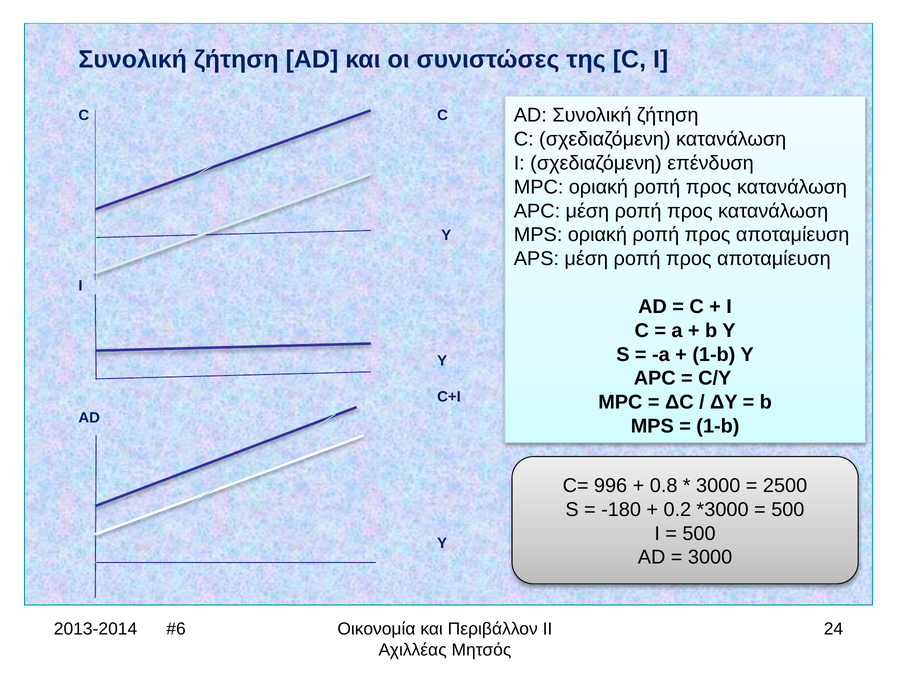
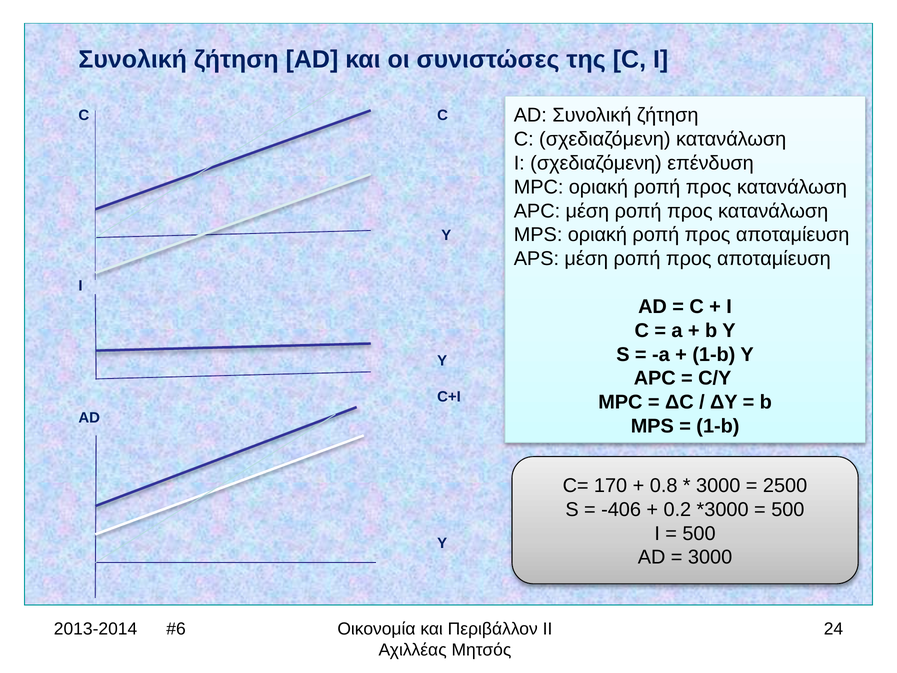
996: 996 -> 170 (611, 485)
-180: -180 -> -406 (621, 509)
